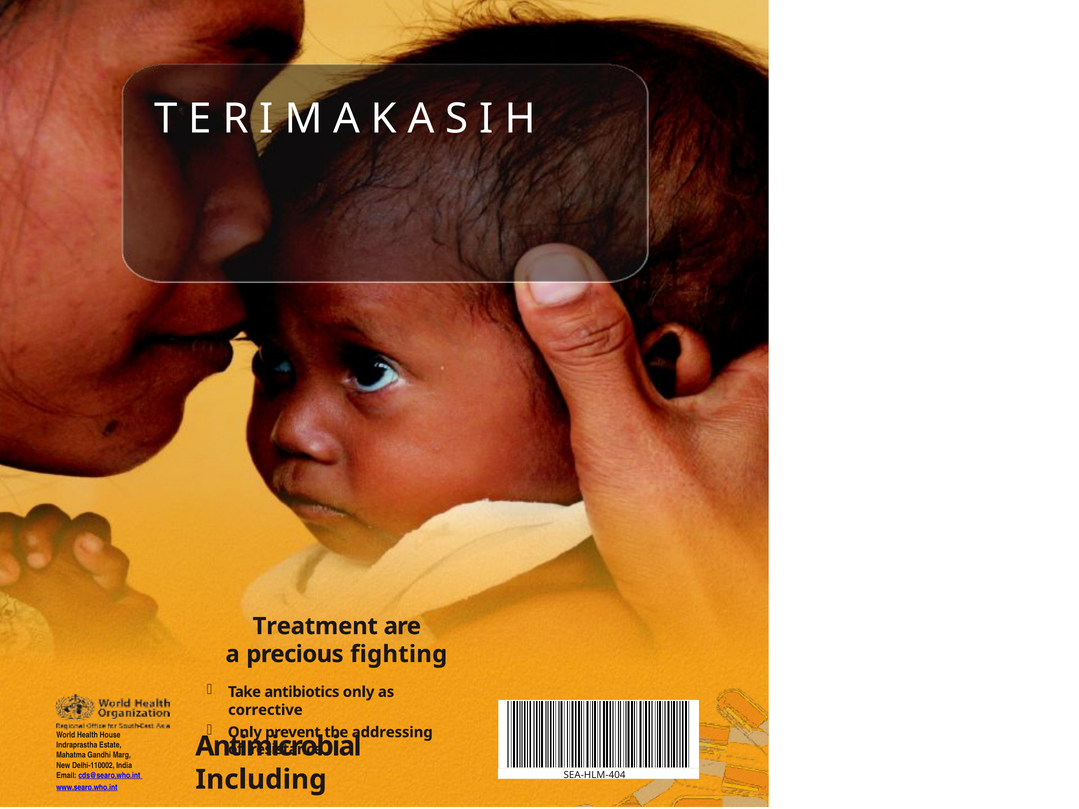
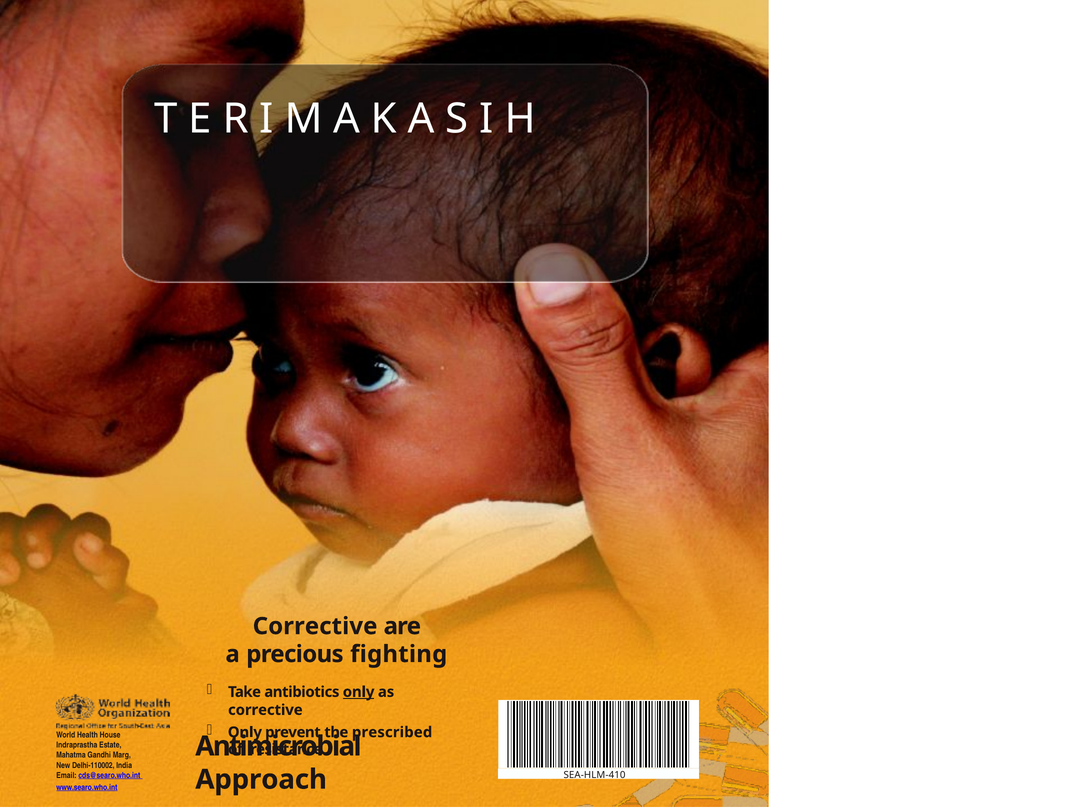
Treatment: Treatment -> Corrective (315, 626)
only underline: none -> present (359, 692)
addressing: addressing -> prescribed (392, 733)
SEA-HLM-404: SEA-HLM-404 -> SEA-HLM-410 (595, 775)
Including: Including -> Approach (261, 780)
